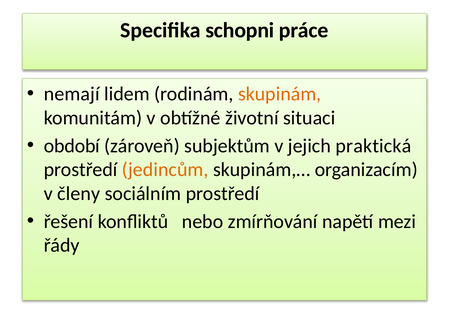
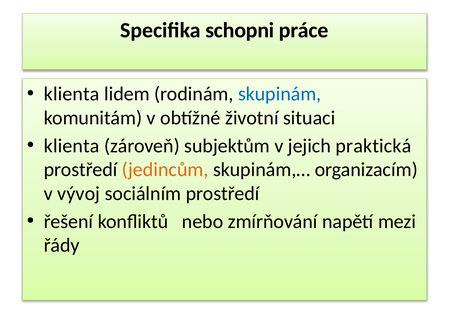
nemají: nemají -> klienta (72, 94)
skupinám colour: orange -> blue (280, 94)
období: období -> klienta (72, 146)
členy: členy -> vývoj (79, 194)
